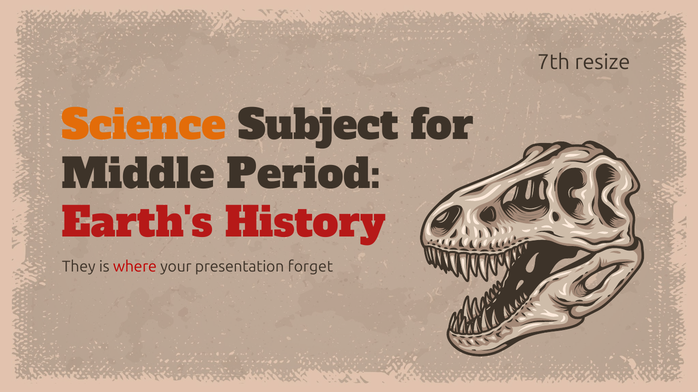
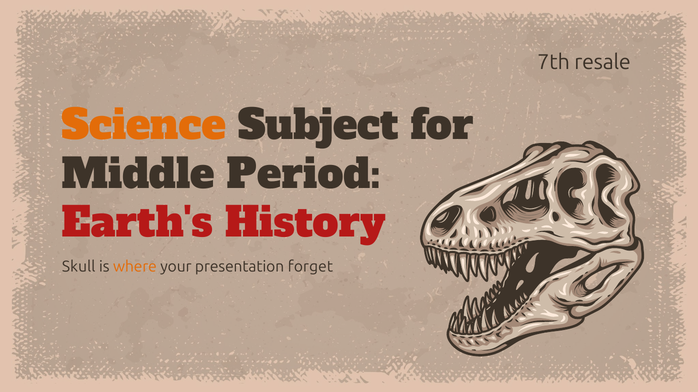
resize: resize -> resale (602, 62)
They: They -> Skull (79, 267)
where colour: red -> orange (135, 267)
